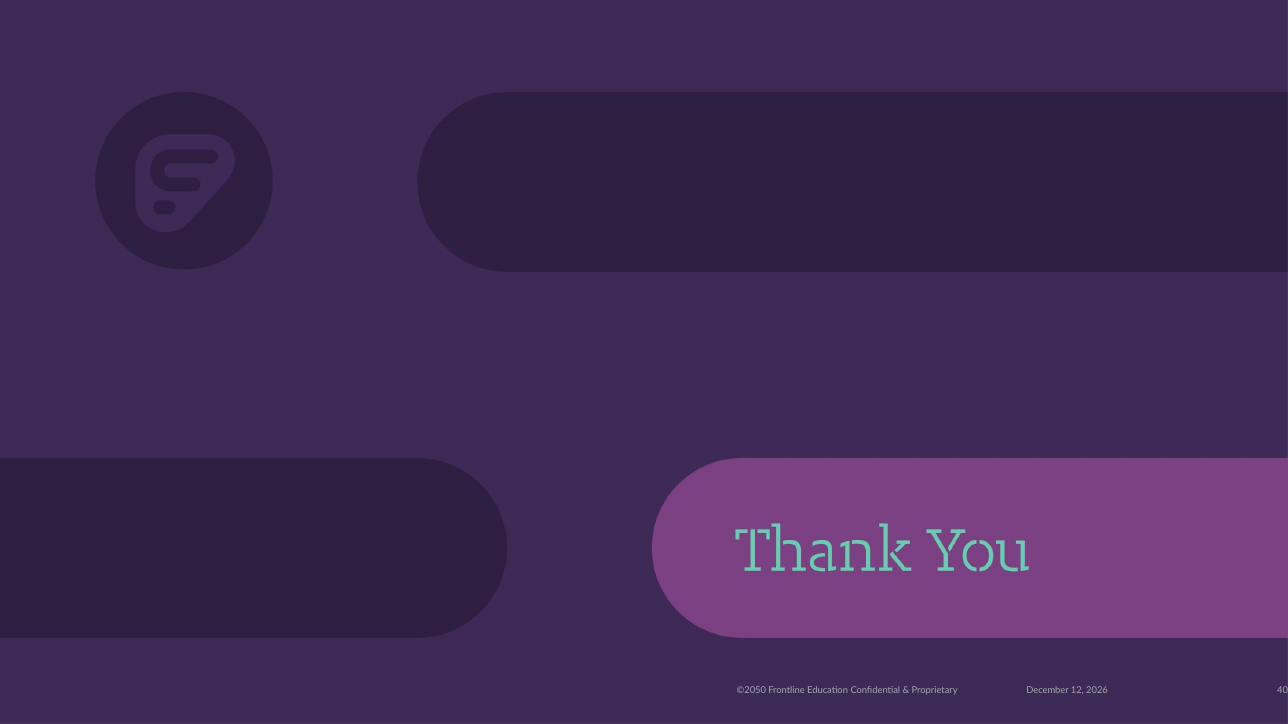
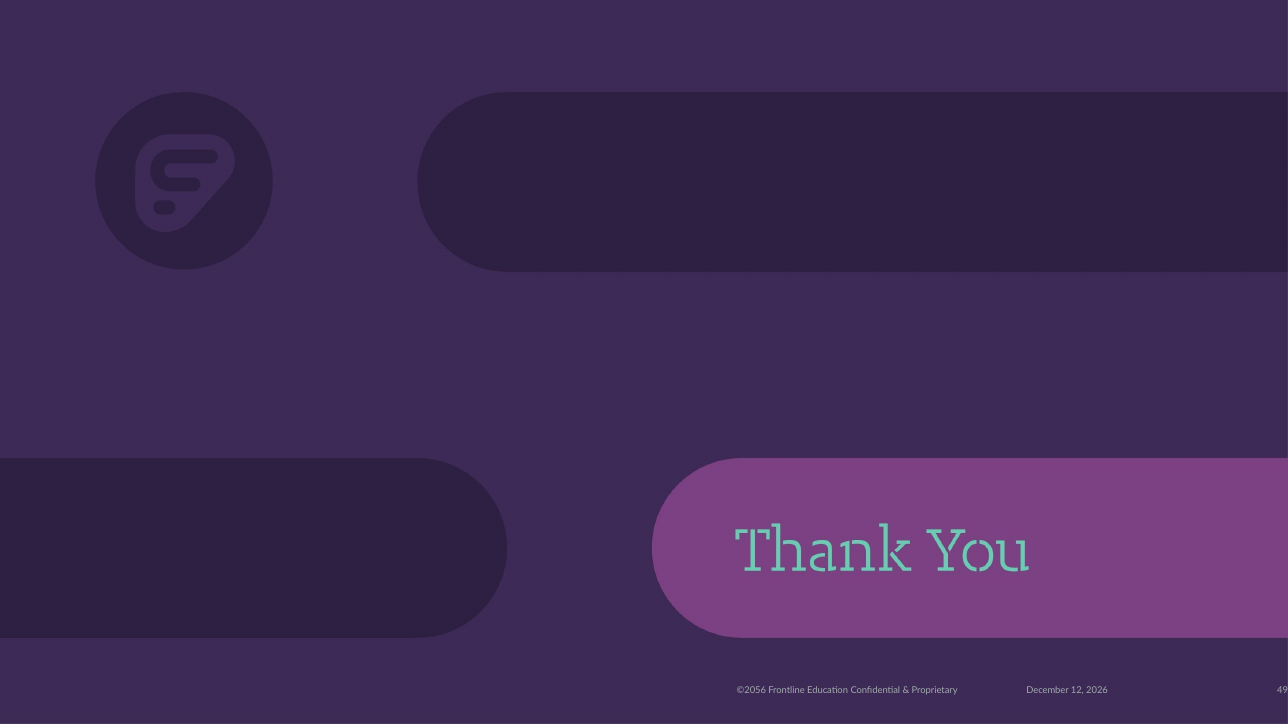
©2050: ©2050 -> ©2056 (751, 691)
40: 40 -> 49 (1283, 690)
